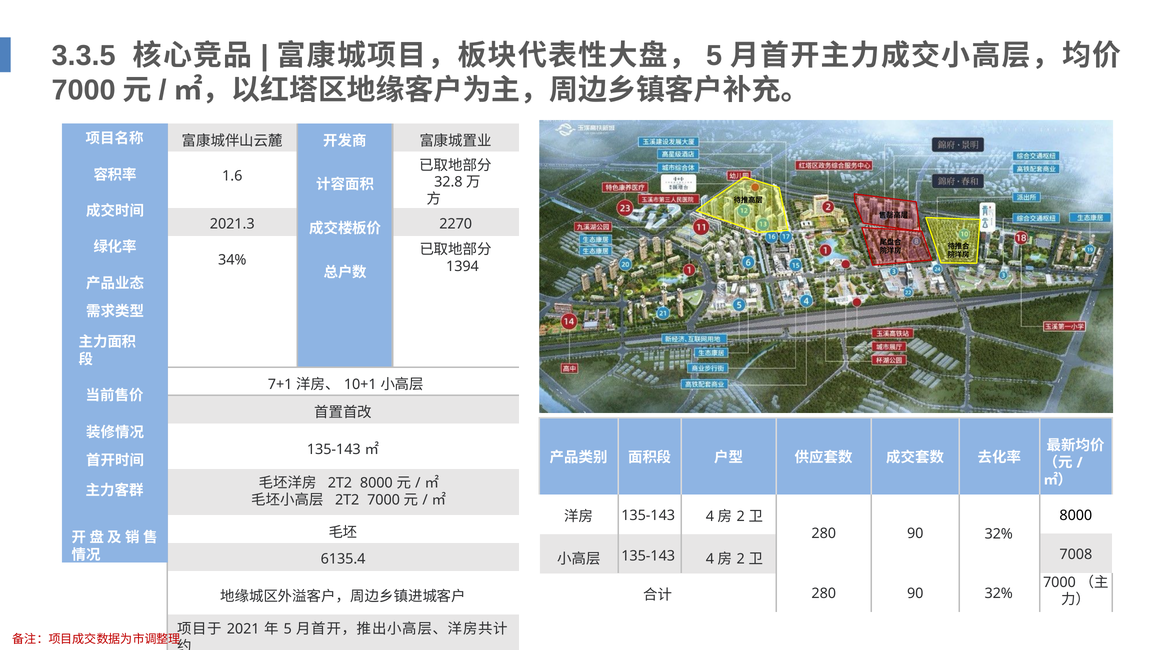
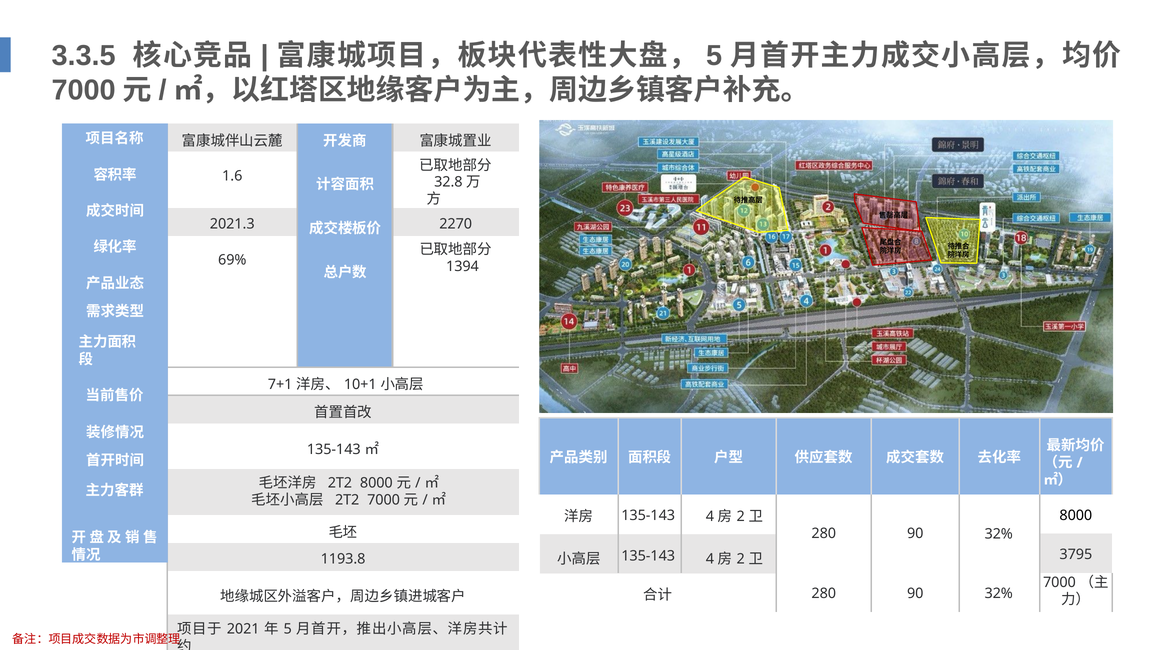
34%: 34% -> 69% (232, 260)
7008: 7008 -> 3795 (1076, 555)
6135.4: 6135.4 -> 1193.8 (343, 559)
